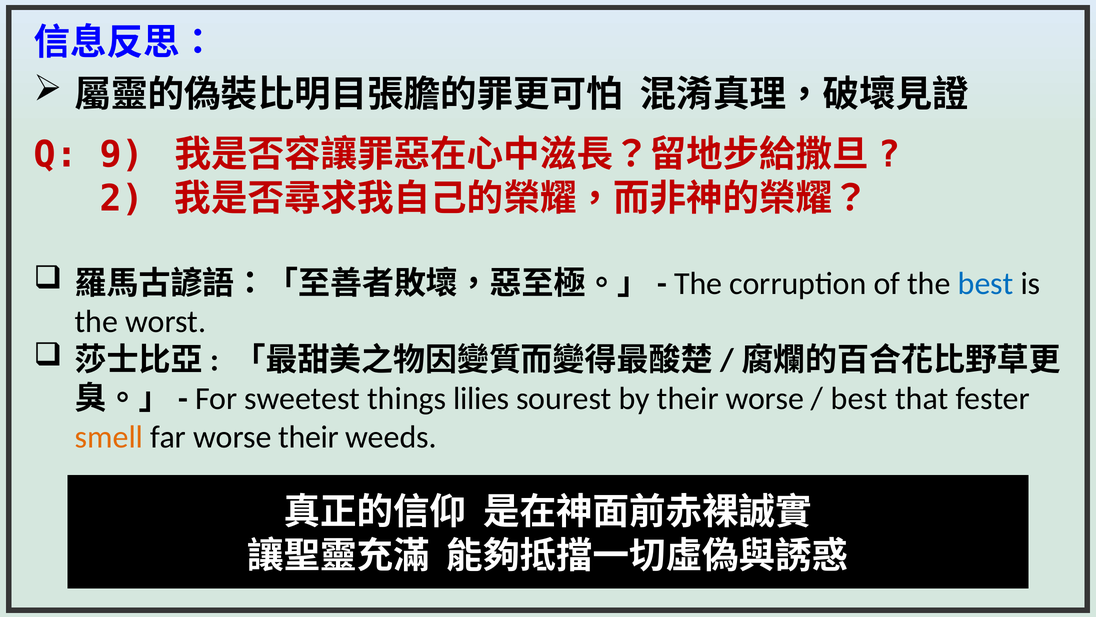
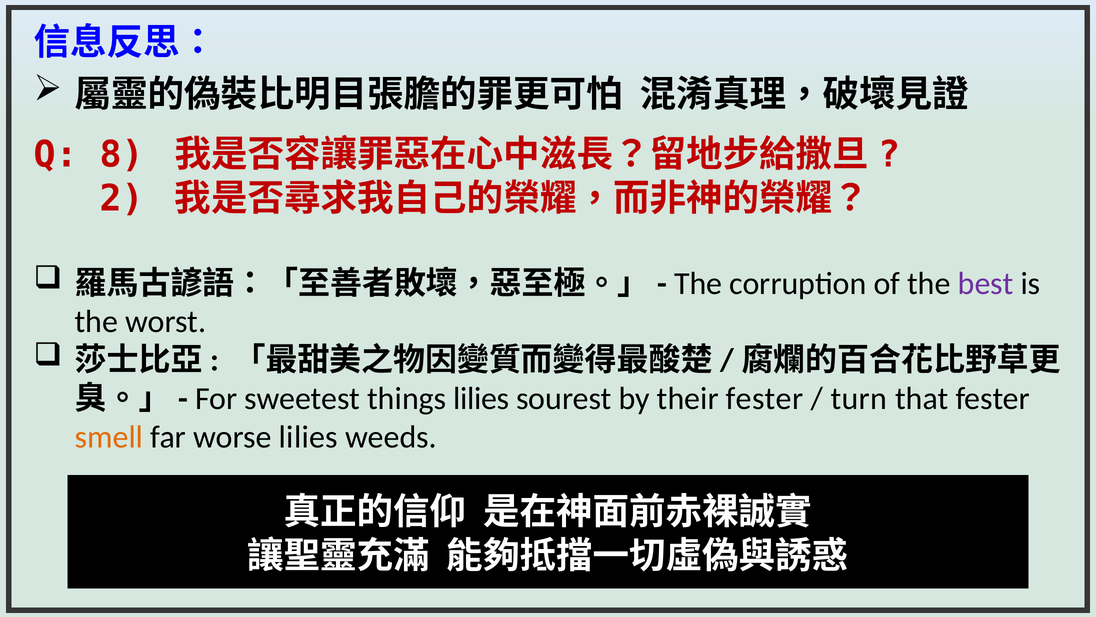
9: 9 -> 8 (122, 155)
best colour: blue -> purple (986, 283)
their worse: worse -> fester (765, 398)
best: best -> turn (859, 398)
worse their: their -> lilies (308, 437)
